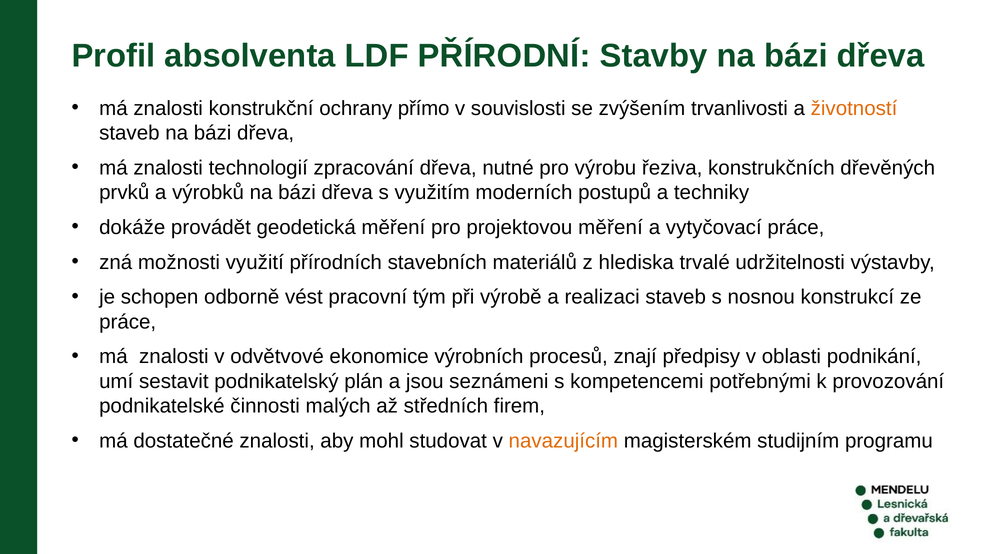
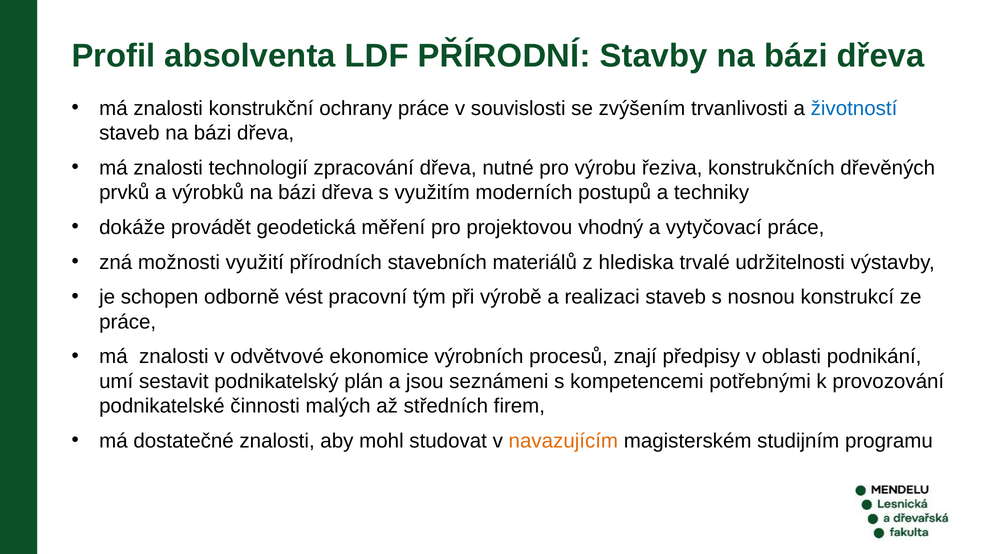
ochrany přímo: přímo -> práce (424, 108)
životností colour: orange -> blue (854, 108)
projektovou měření: měření -> vhodný (611, 227)
